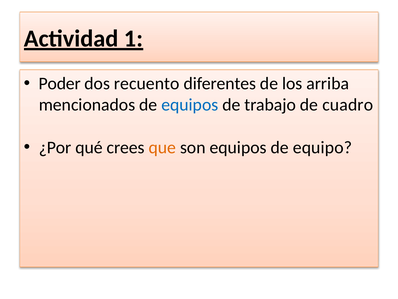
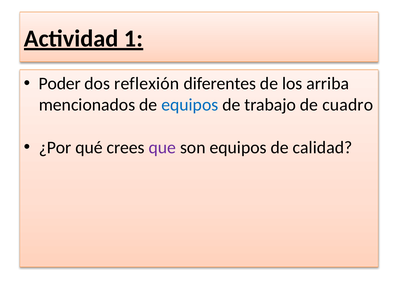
recuento: recuento -> reflexión (147, 83)
que colour: orange -> purple (162, 147)
equipo: equipo -> calidad (322, 147)
